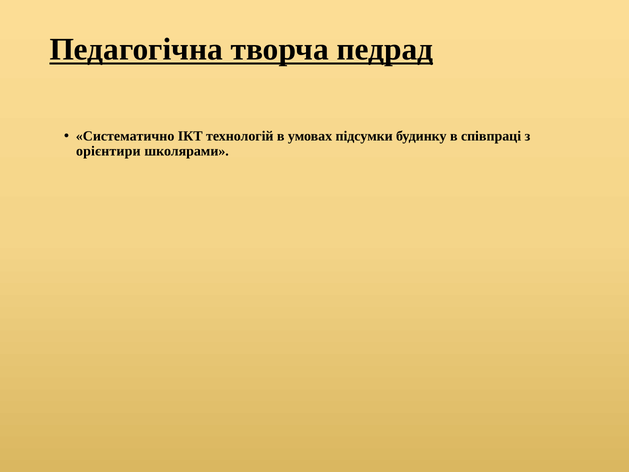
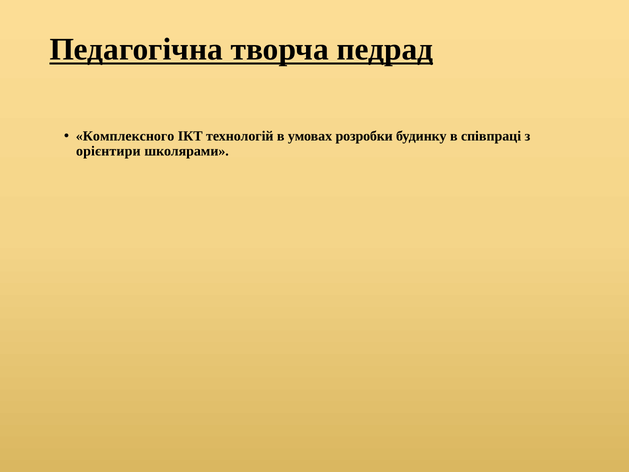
Систематично: Систематично -> Комплексного (125, 136)
підсумки: підсумки -> розробки (364, 136)
